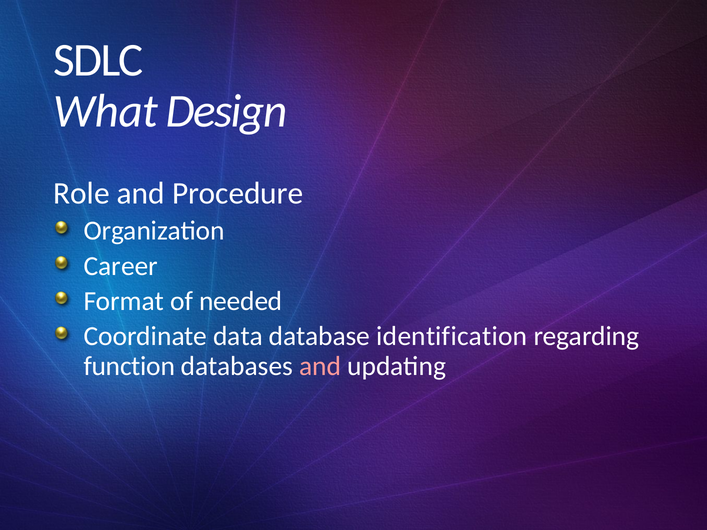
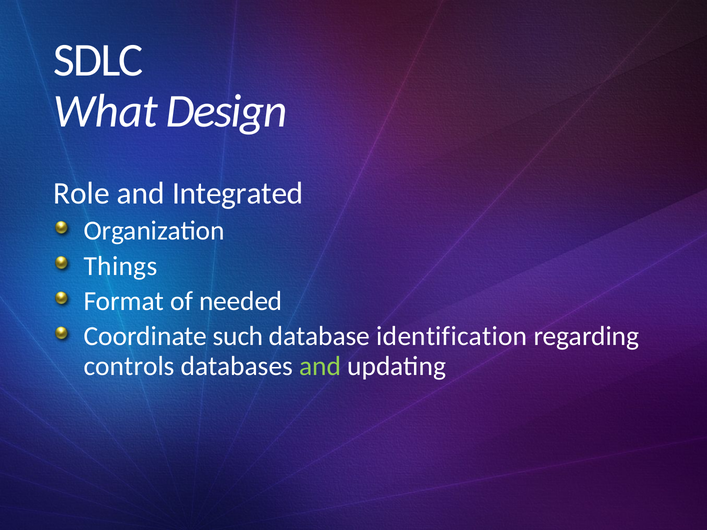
Procedure: Procedure -> Integrated (238, 194)
Career: Career -> Things (121, 266)
data: data -> such (238, 337)
function: function -> controls (129, 366)
and colour: pink -> light green (320, 366)
